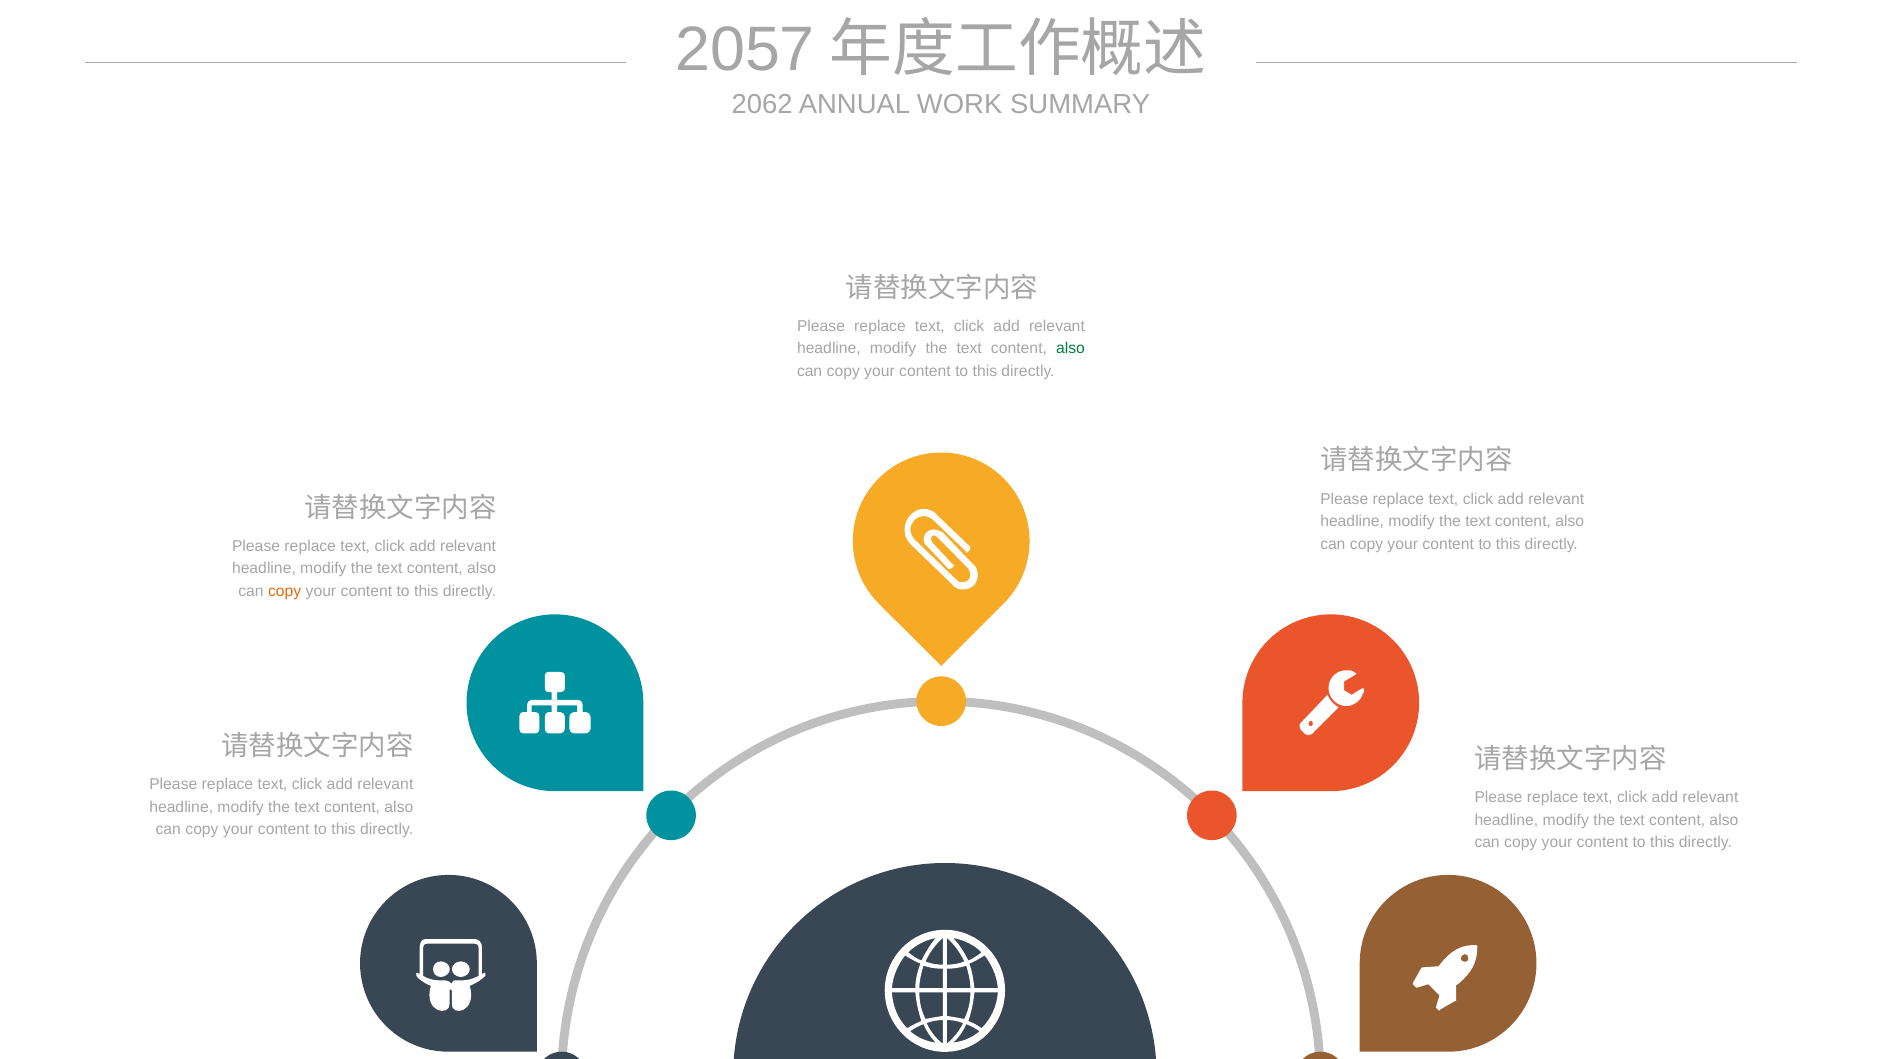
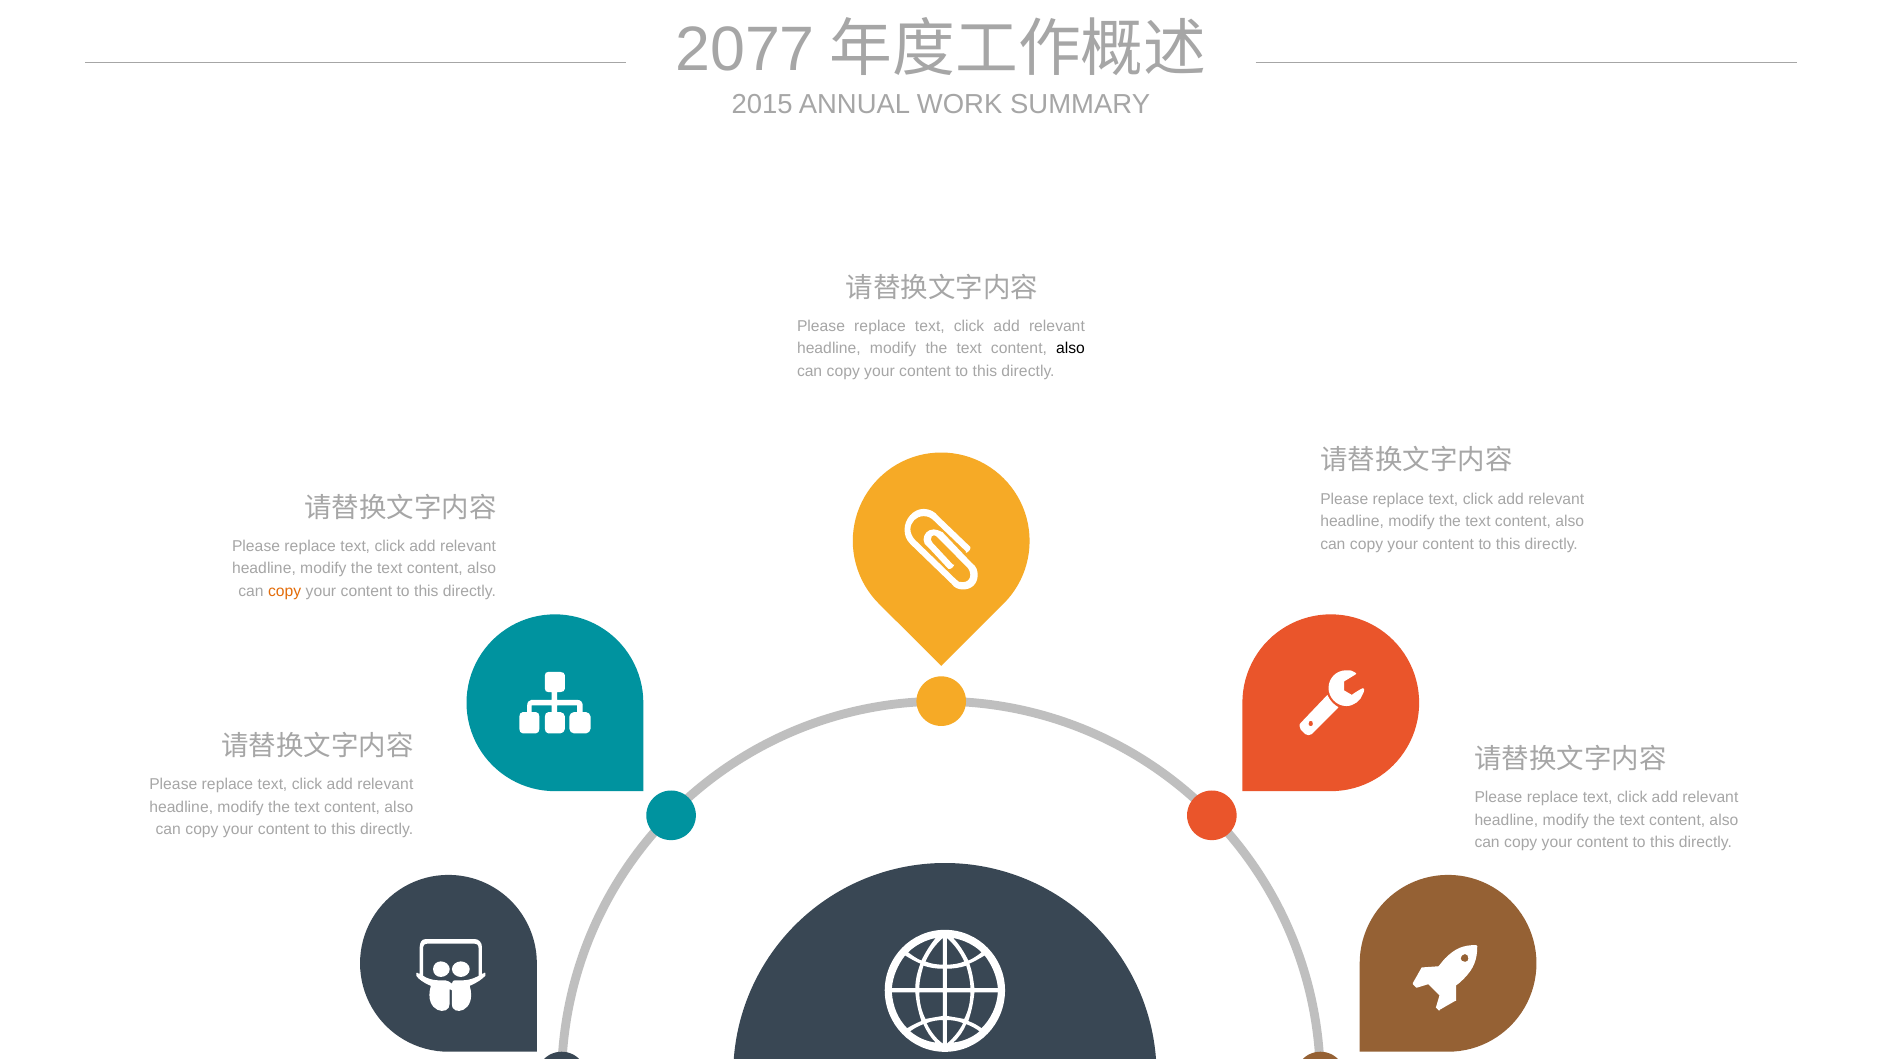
2057: 2057 -> 2077 (745, 49)
2062: 2062 -> 2015 (762, 104)
also colour: green -> black (1070, 348)
